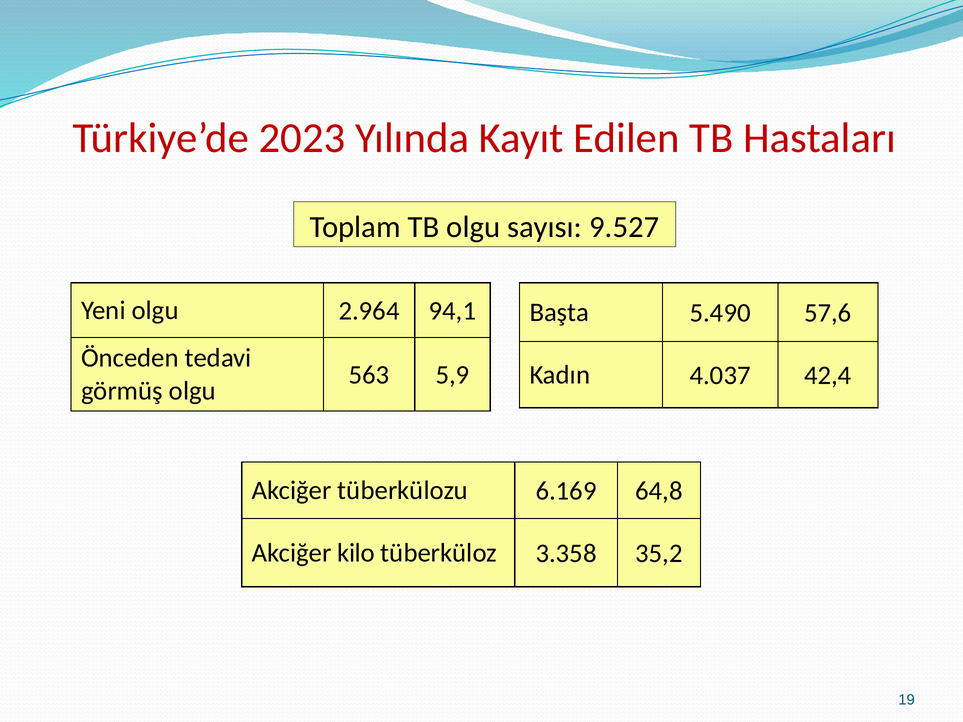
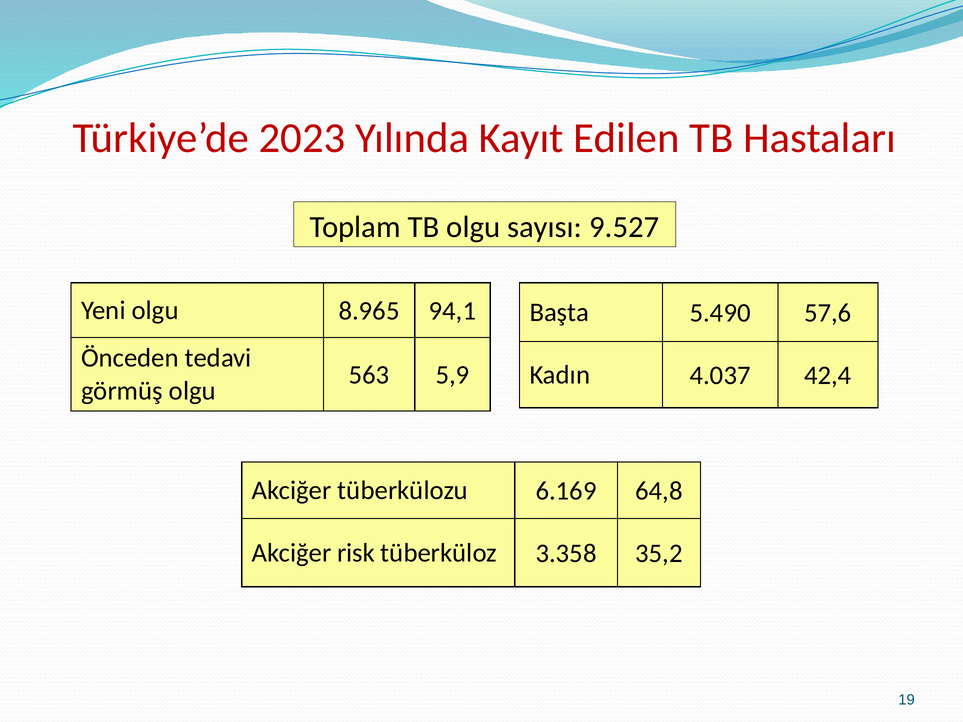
2.964: 2.964 -> 8.965 (369, 311)
kilo: kilo -> risk (356, 553)
